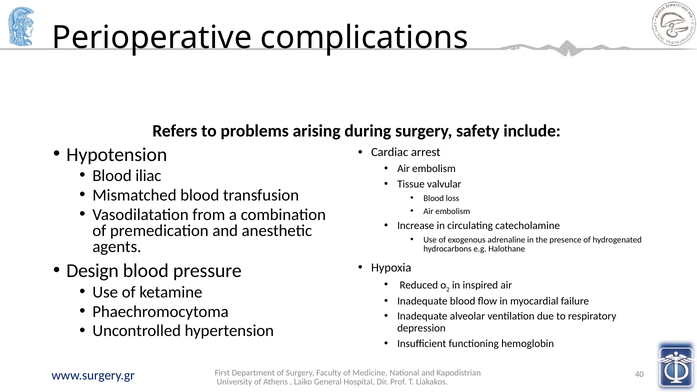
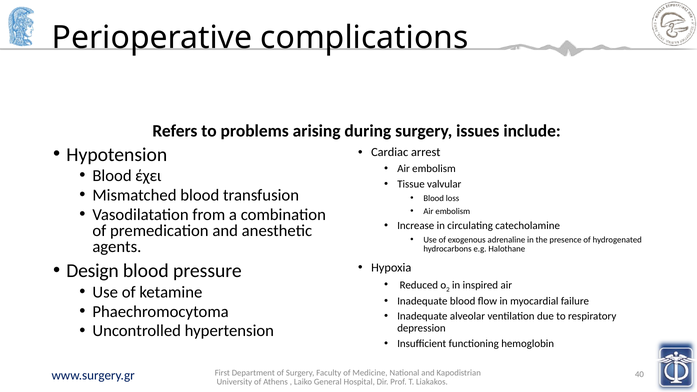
safety: safety -> issues (478, 131)
iliac: iliac -> έχει (148, 176)
